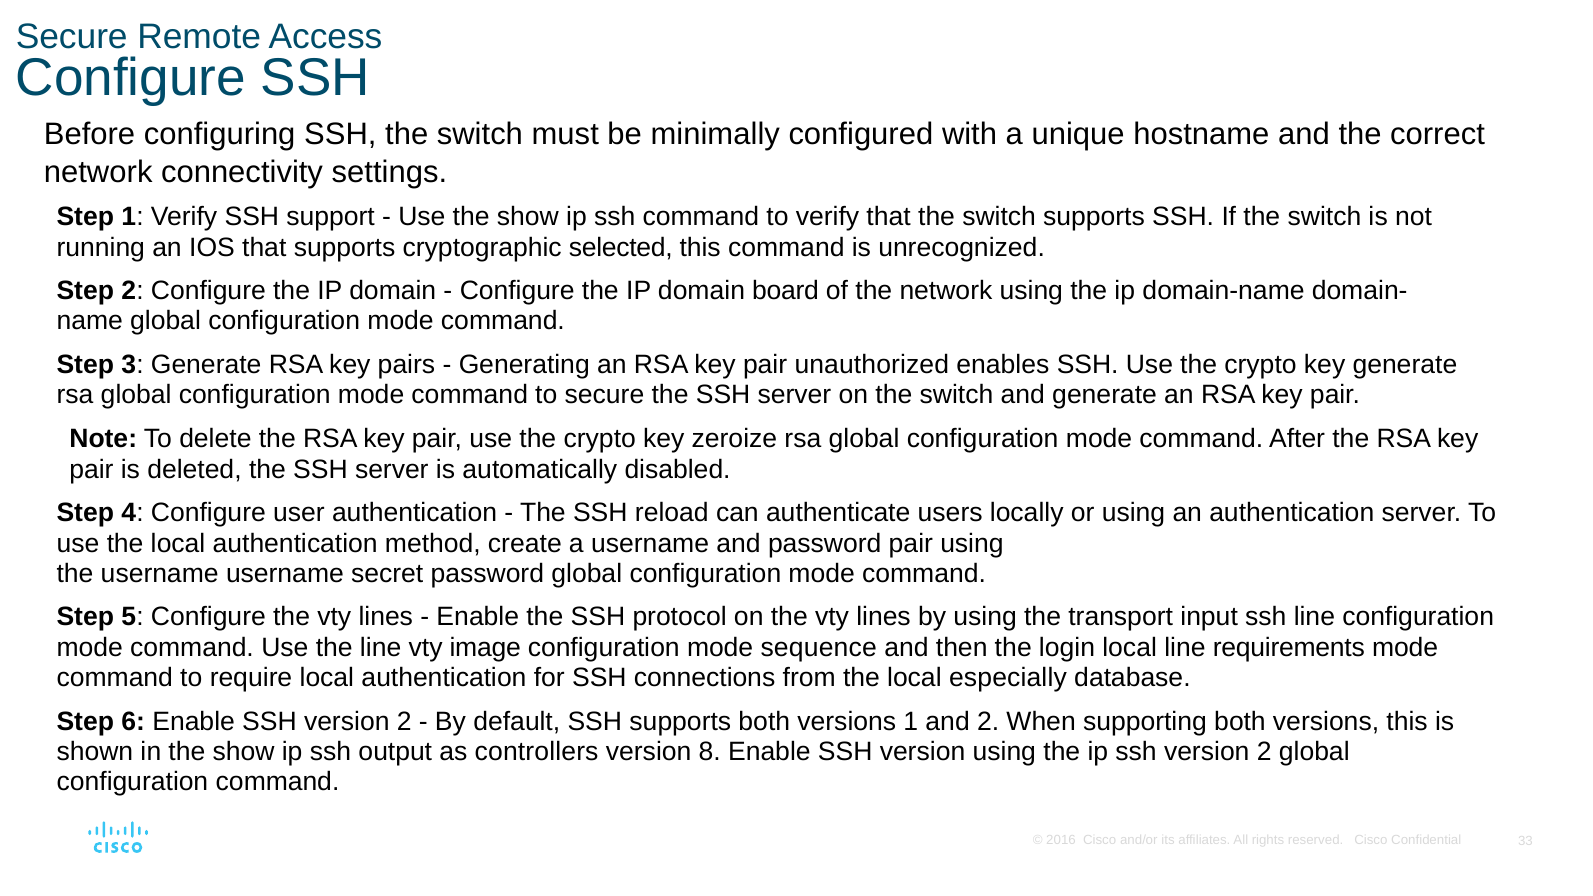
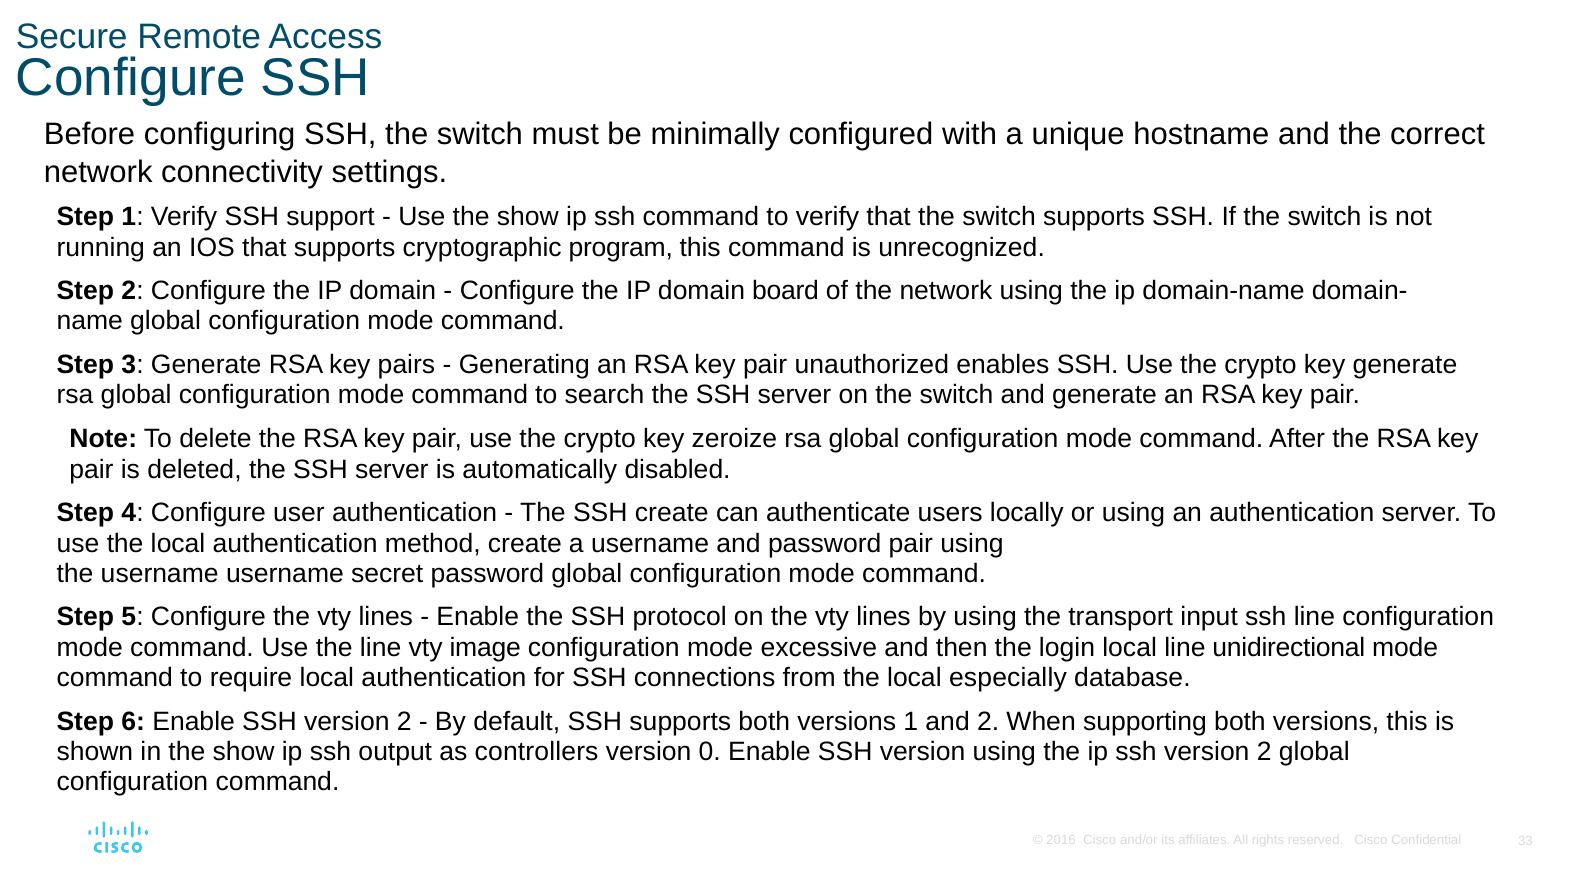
selected: selected -> program (621, 247)
to secure: secure -> search (604, 395)
SSH reload: reload -> create (672, 513)
sequence: sequence -> excessive (819, 648)
requirements: requirements -> unidirectional (1289, 648)
8: 8 -> 0 (710, 752)
